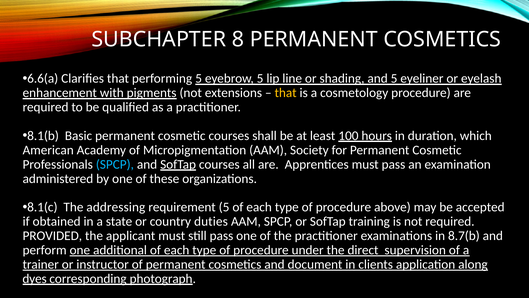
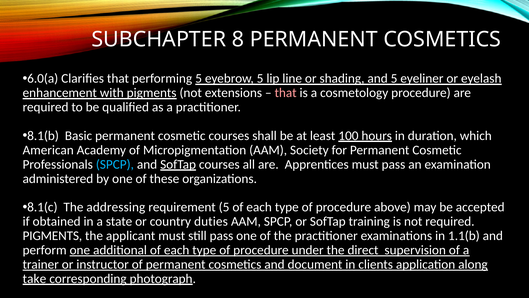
6.6(a: 6.6(a -> 6.0(a (43, 78)
that colour: yellow -> pink (286, 93)
PROVIDED: PROVIDED -> PIGMENTS (52, 235)
8.7(b: 8.7(b -> 1.1(b (464, 235)
dyes: dyes -> take (34, 278)
